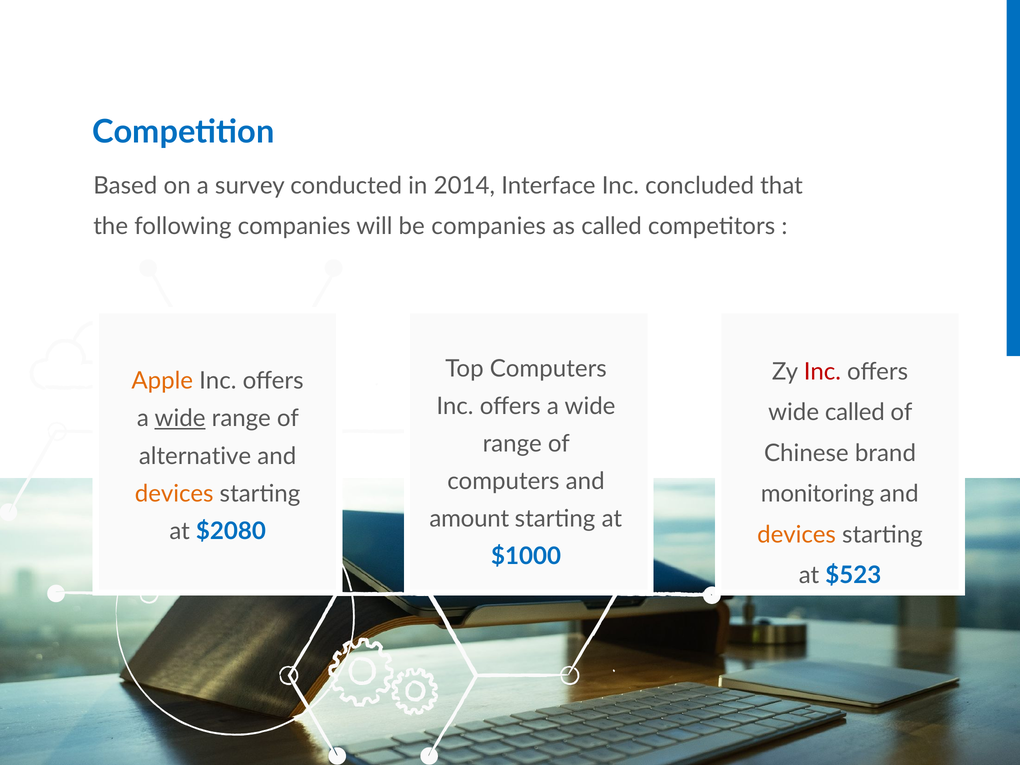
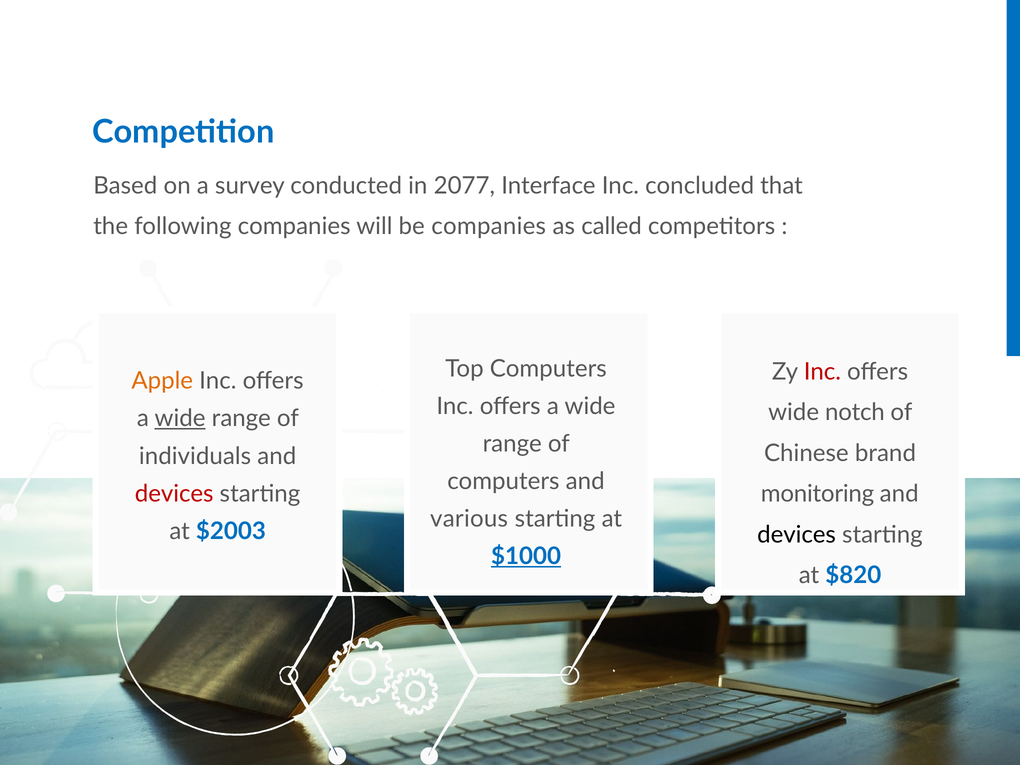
2014: 2014 -> 2077 (464, 186)
wide called: called -> notch (855, 412)
alternative: alternative -> individuals (195, 456)
devices colour: orange -> red (174, 494)
amount: amount -> various (469, 519)
$2080: $2080 -> $2003 (231, 531)
devices colour: orange -> black (797, 535)
$1000 underline: none -> present (526, 557)
$523: $523 -> $820 (853, 576)
